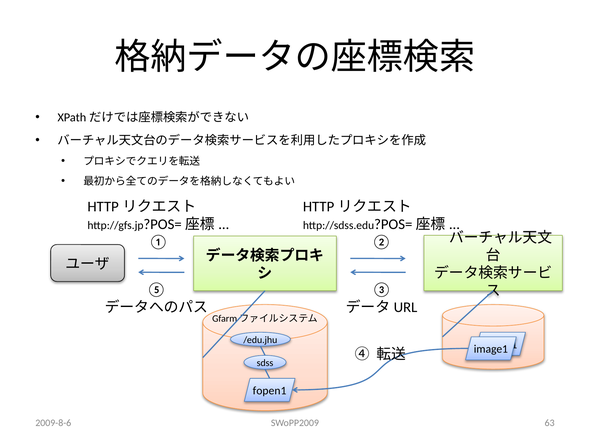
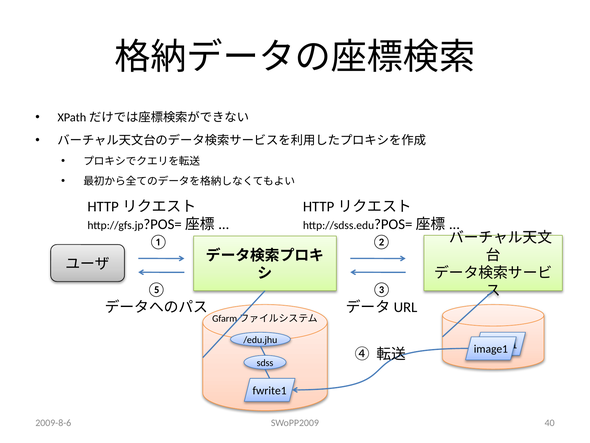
fopen1: fopen1 -> fwrite1 (270, 390)
63: 63 -> 40 (550, 422)
